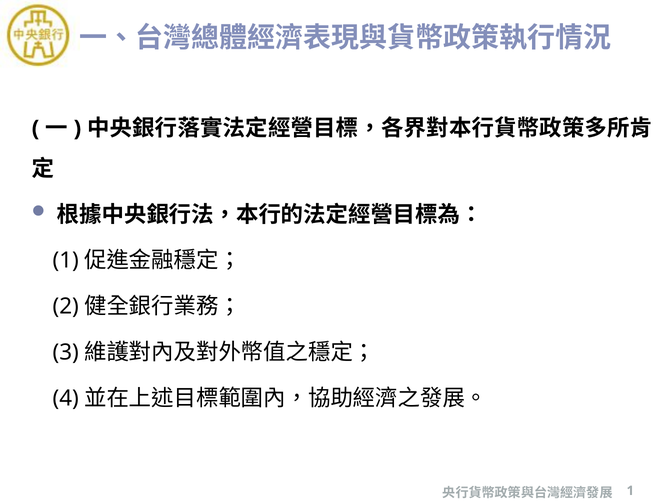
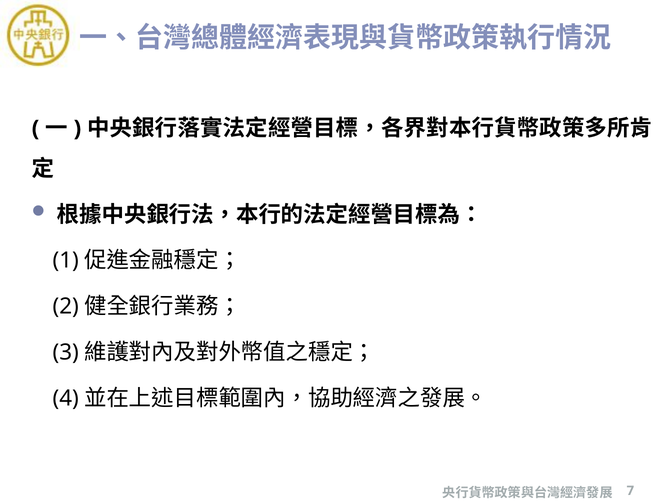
1: 1 -> 7 (630, 491)
